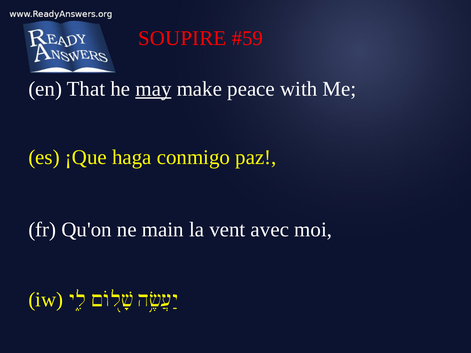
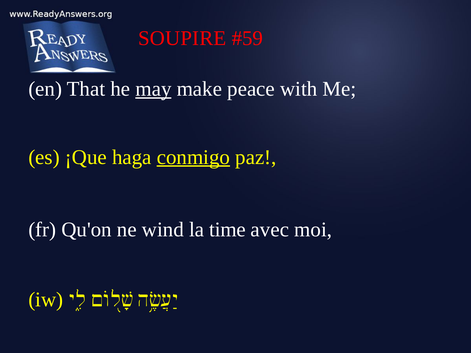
conmigo underline: none -> present (193, 157)
main: main -> wind (163, 230)
vent: vent -> time (228, 230)
